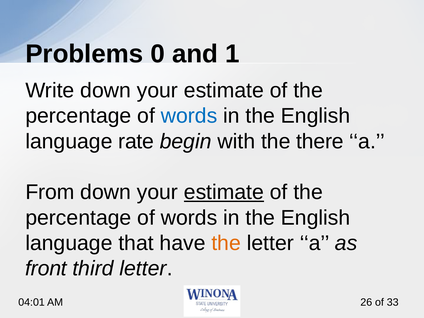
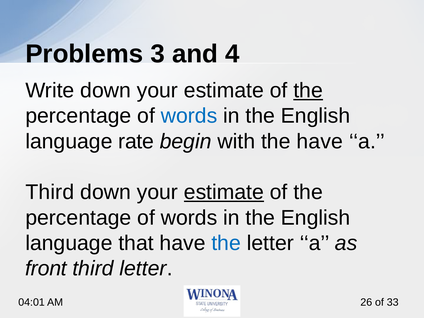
0: 0 -> 3 (158, 54)
1: 1 -> 4 (233, 54)
the underline: none -> present (308, 90)
the there: there -> have (320, 141)
From: From -> Third (50, 192)
the colour: orange -> blue (226, 243)
